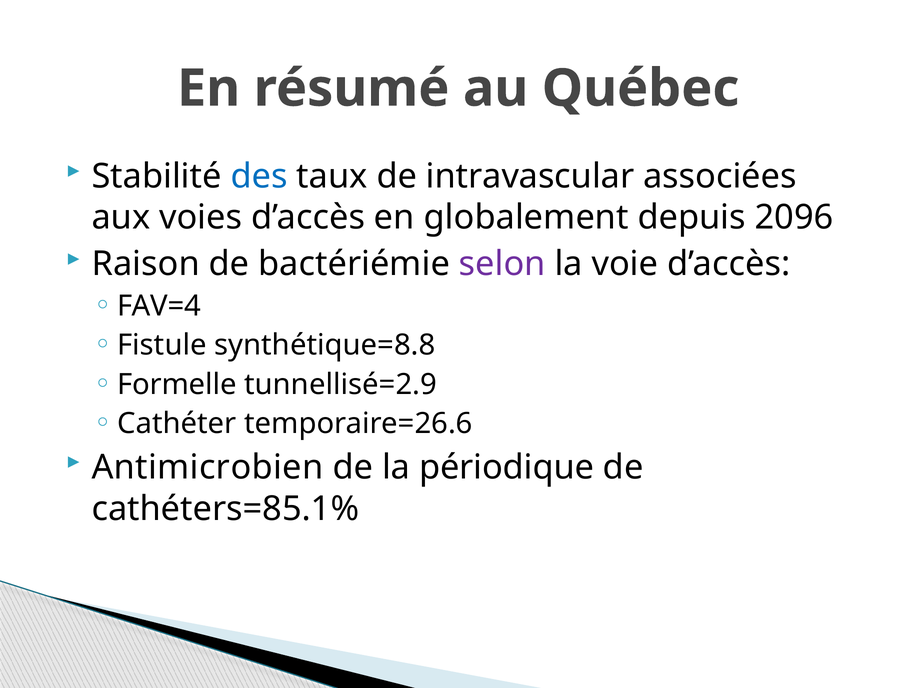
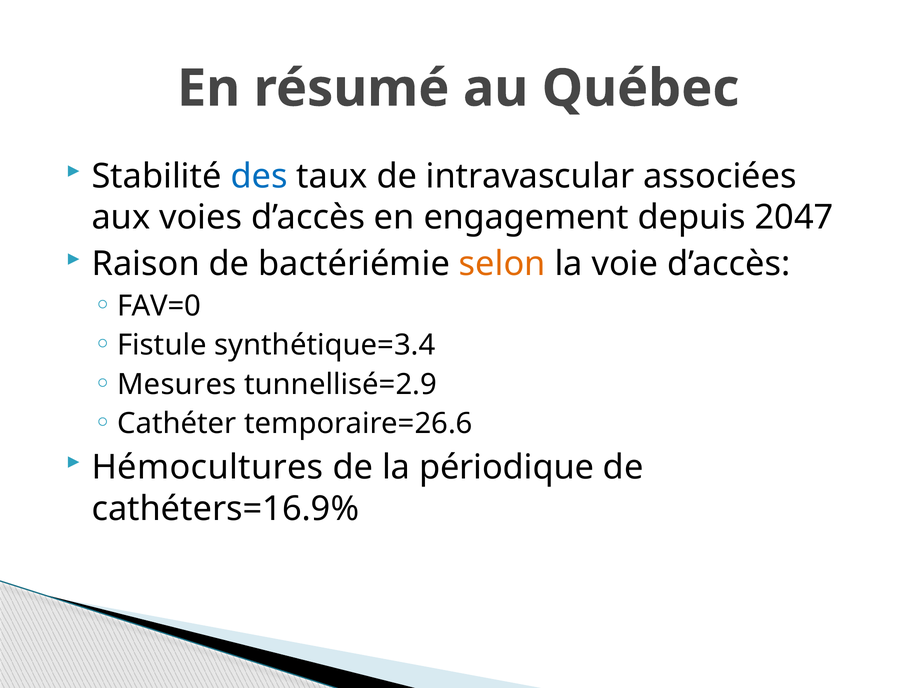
globalement: globalement -> engagement (526, 217)
2096: 2096 -> 2047 (794, 217)
selon colour: purple -> orange (502, 264)
FAV=4: FAV=4 -> FAV=0 (159, 306)
synthétique=8.8: synthétique=8.8 -> synthétique=3.4 (325, 345)
Formelle: Formelle -> Mesures (177, 384)
Antimicrobien: Antimicrobien -> Hémocultures (207, 467)
cathéters=85.1%: cathéters=85.1% -> cathéters=16.9% (225, 508)
